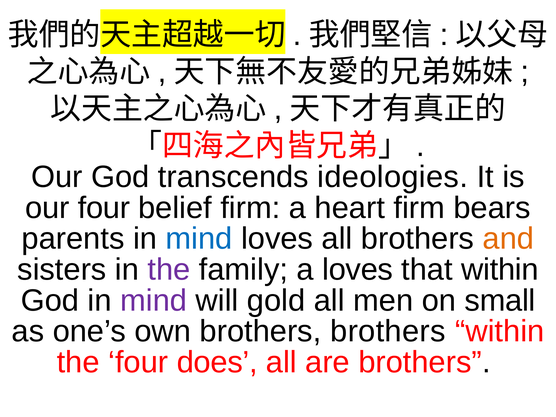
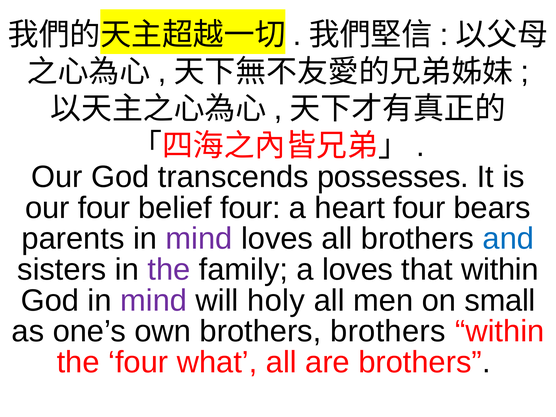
ideologies: ideologies -> possesses (393, 177)
belief firm: firm -> four (251, 208)
heart firm: firm -> four (419, 208)
mind colour: blue -> purple (199, 239)
and colour: orange -> blue (508, 239)
gold: gold -> holy (276, 301)
does: does -> what (217, 362)
